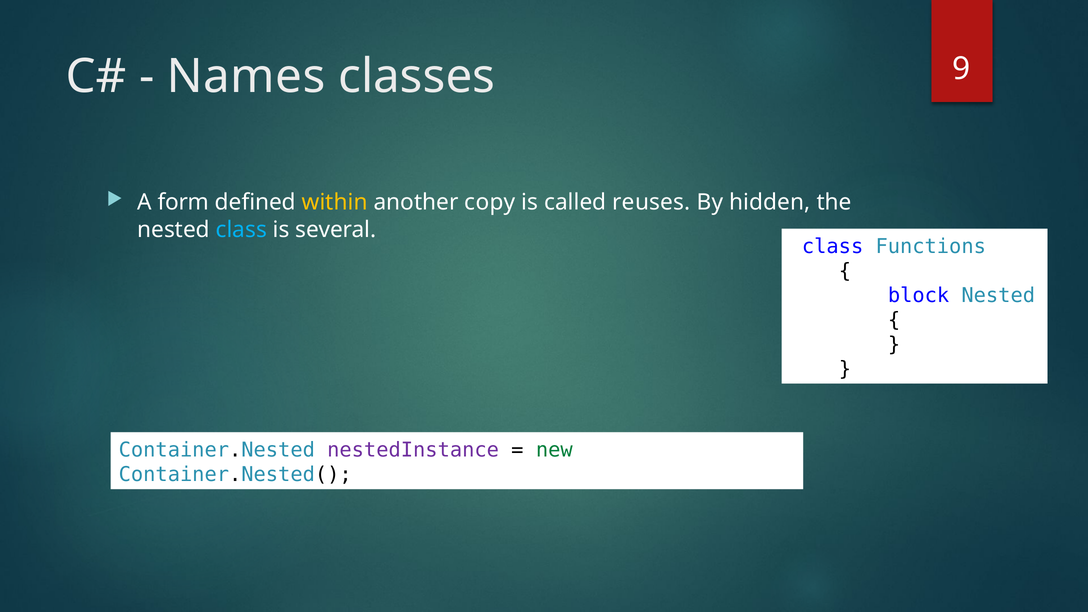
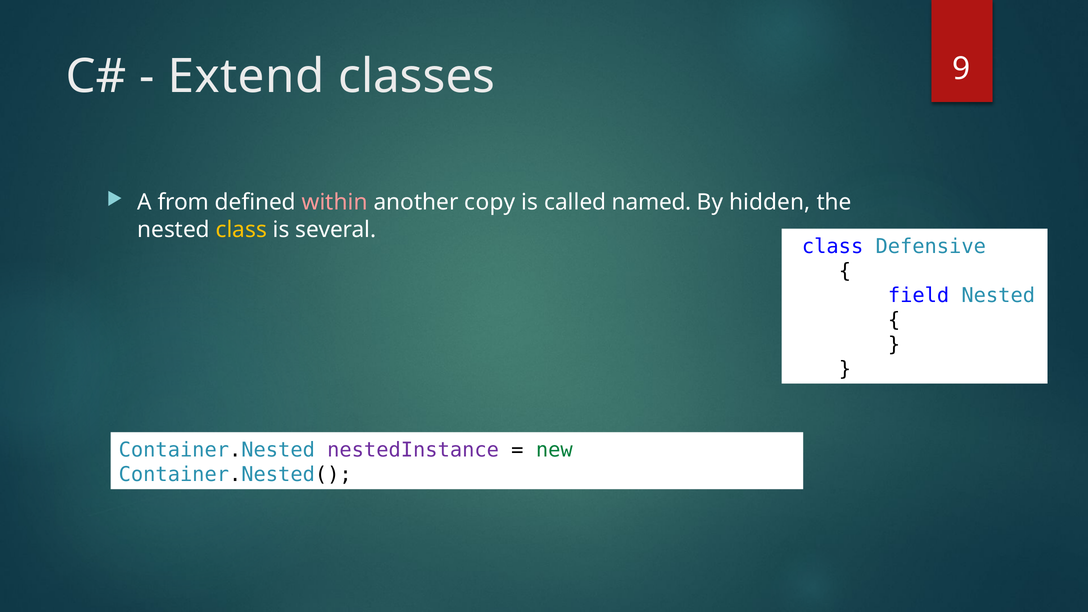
Names: Names -> Extend (246, 76)
form: form -> from (183, 202)
within colour: yellow -> pink (335, 202)
reuses: reuses -> named (652, 202)
class colour: light blue -> yellow (241, 230)
Functions: Functions -> Defensive (931, 246)
block: block -> field (919, 295)
